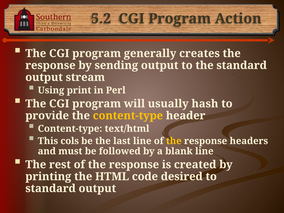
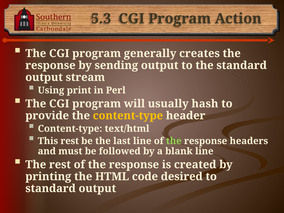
5.2: 5.2 -> 5.3 (101, 19)
This cols: cols -> rest (70, 141)
the colour: yellow -> light green (174, 141)
